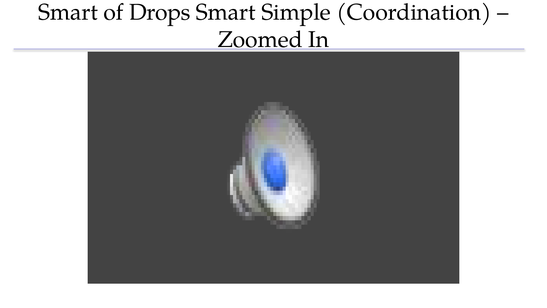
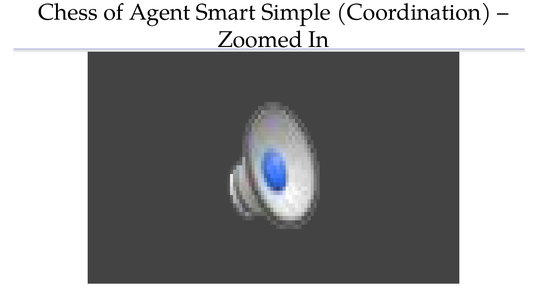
Smart: Smart -> Chess (68, 12)
Drops: Drops -> Agent (160, 12)
